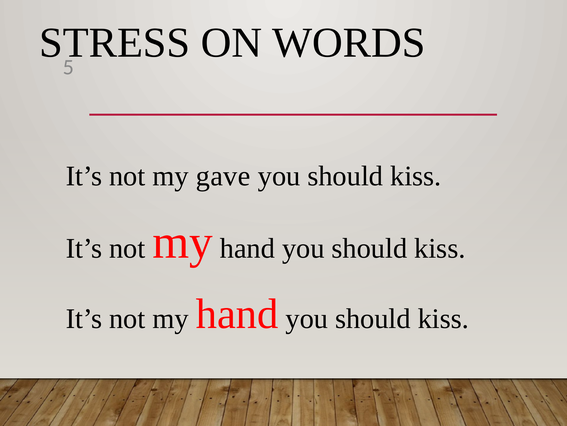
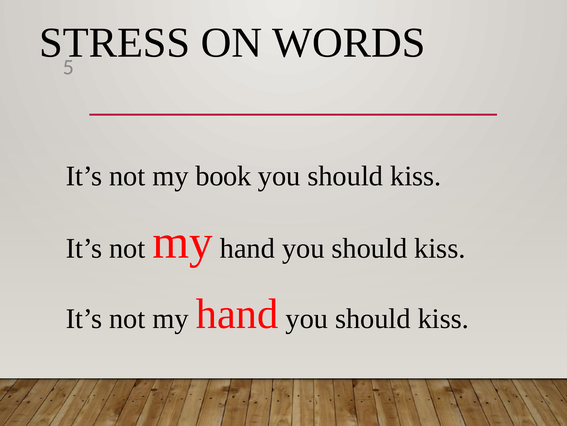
gave: gave -> book (223, 176)
